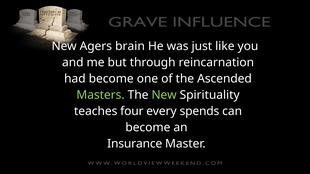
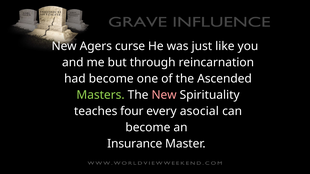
brain: brain -> curse (130, 46)
New colour: light green -> pink (164, 95)
spends: spends -> asocial (199, 111)
